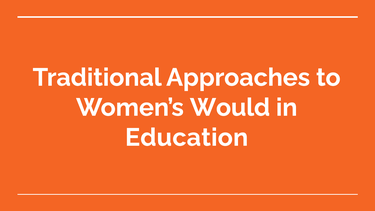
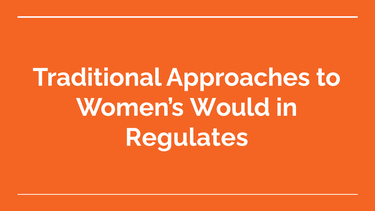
Education: Education -> Regulates (187, 137)
